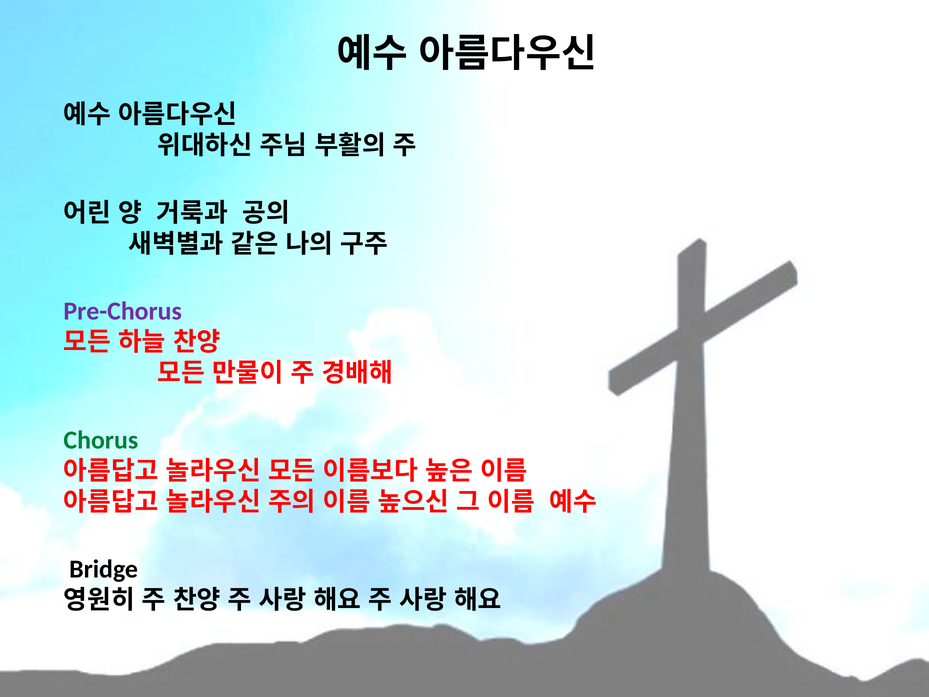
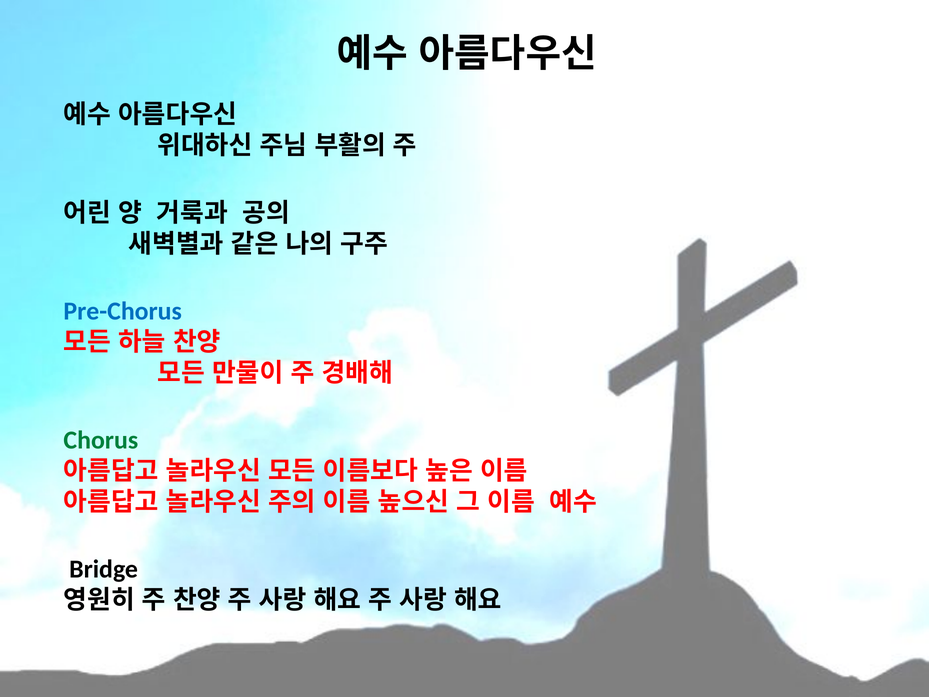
Pre-Chorus colour: purple -> blue (123, 311)
